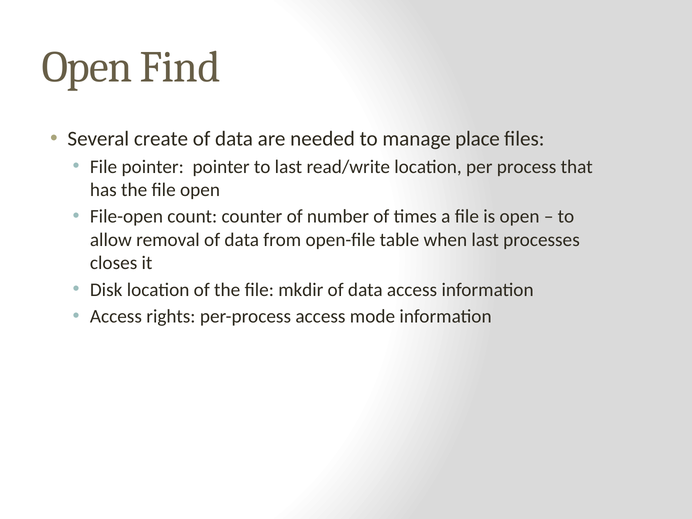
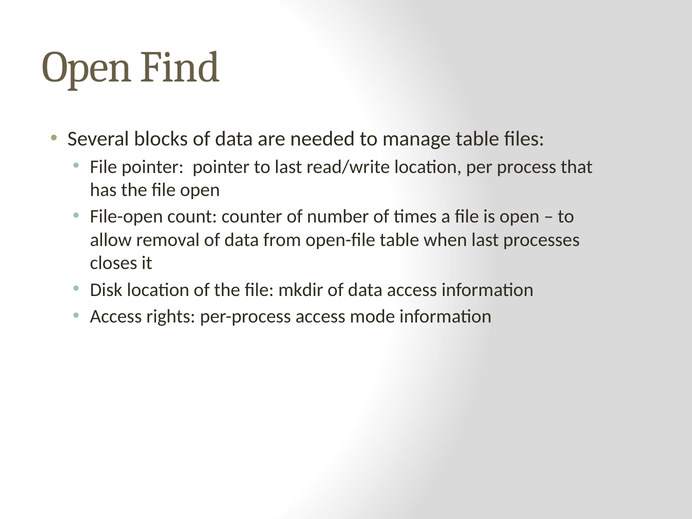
create: create -> blocks (161, 139)
manage place: place -> table (477, 139)
